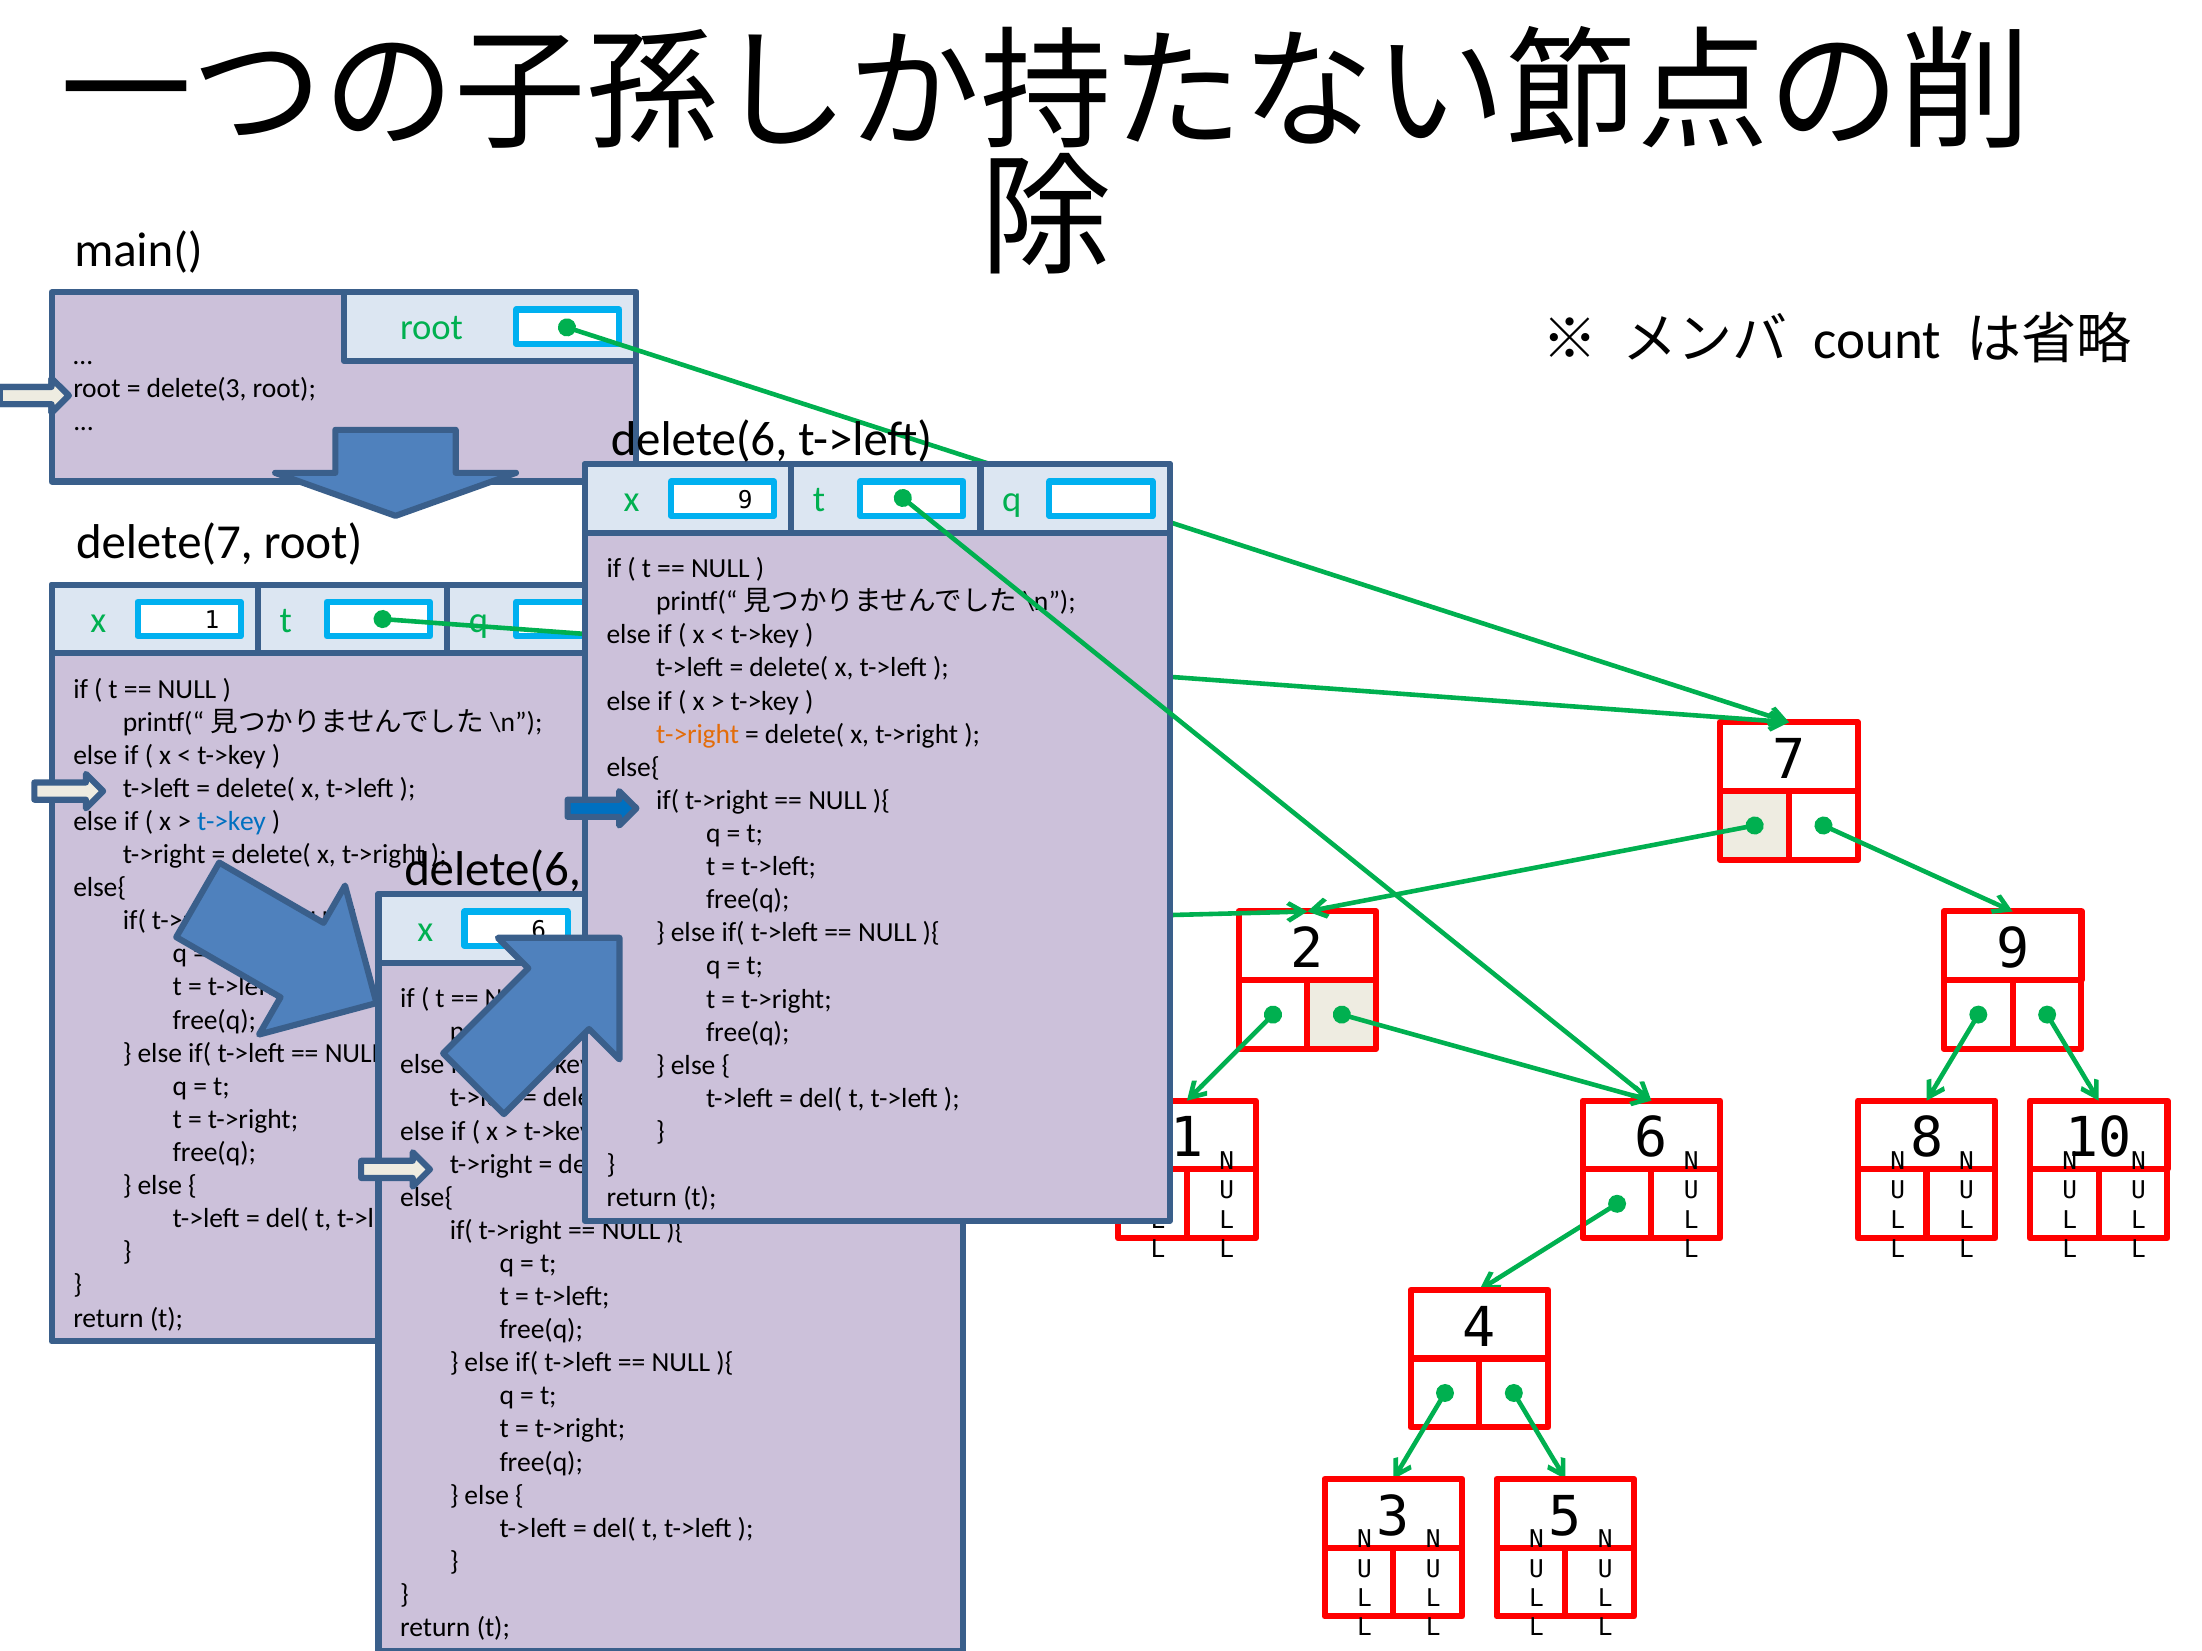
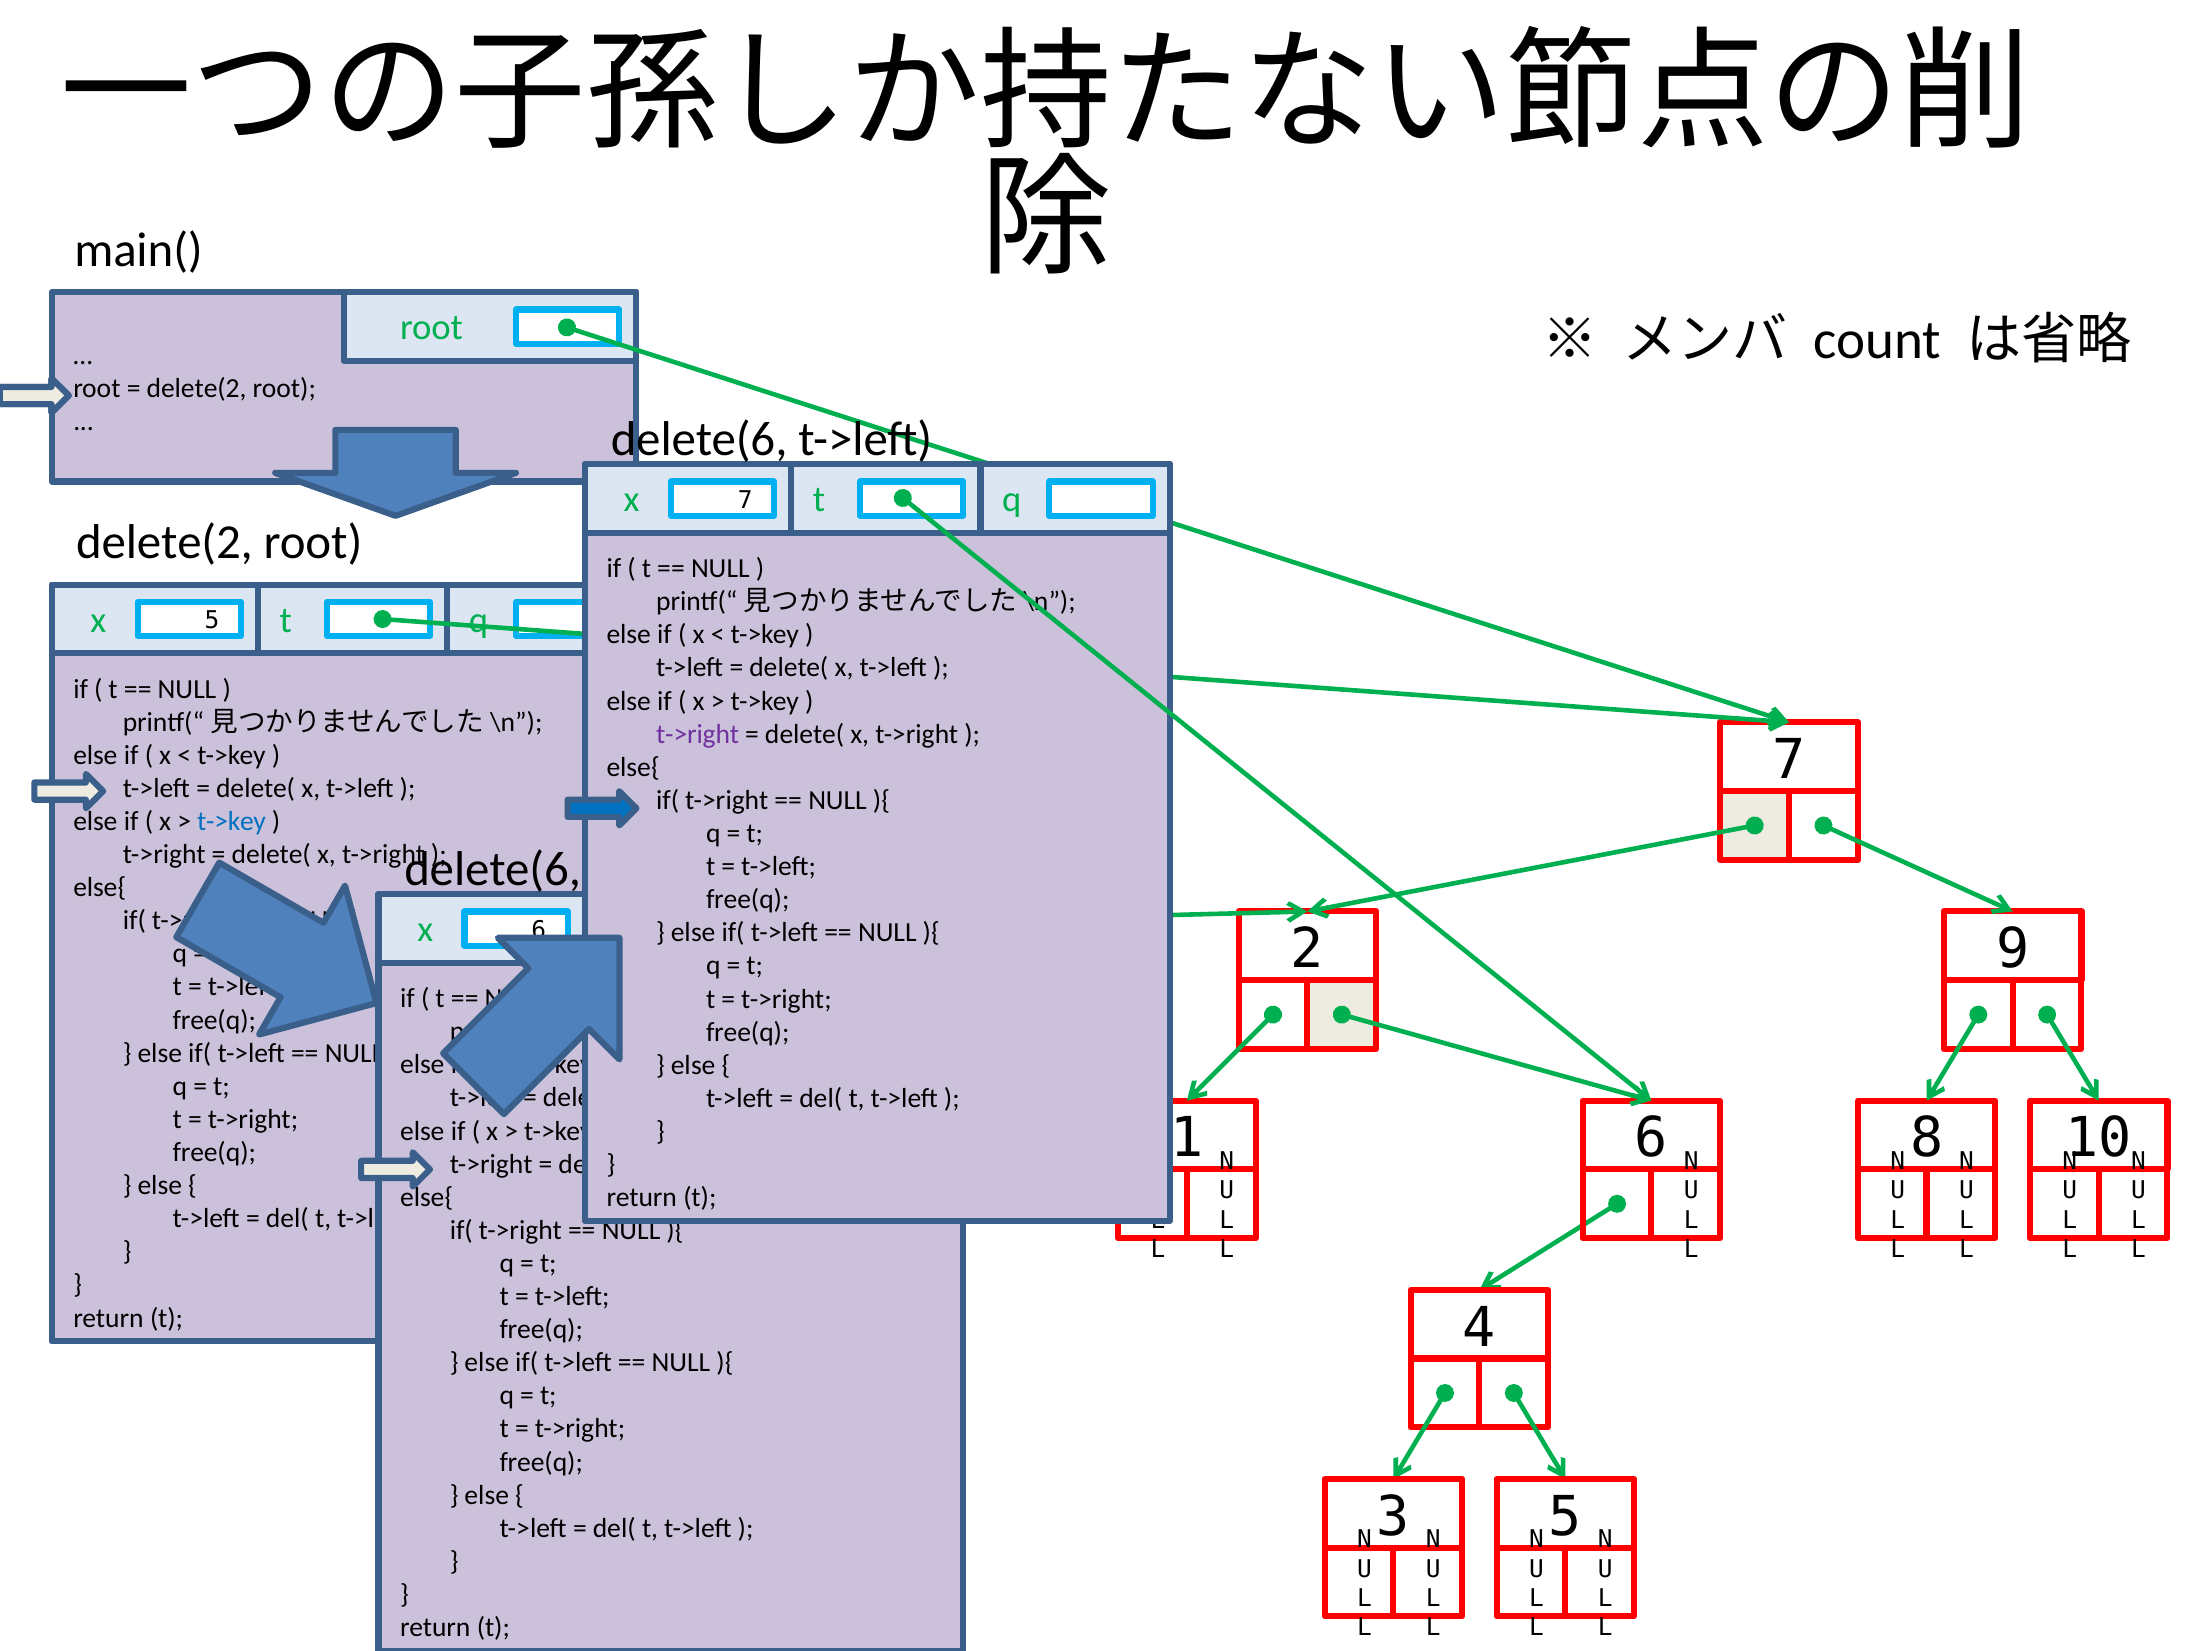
delete(3: delete(3 -> delete(2 (197, 389)
x 9: 9 -> 7 (745, 501)
delete(7: delete(7 -> delete(2 (165, 543)
x 1: 1 -> 5 (212, 621)
t->right colour: orange -> purple (698, 734)
